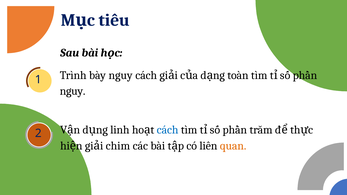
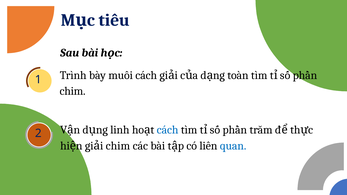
bày nguy: nguy -> muối (121, 75)
nguy: nguy -> chim (73, 91)
quan colour: orange -> blue (233, 146)
